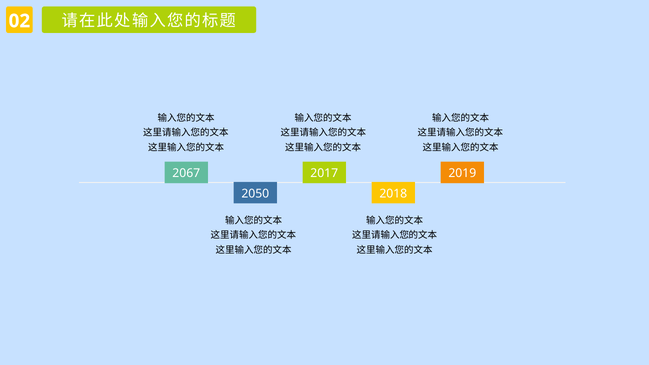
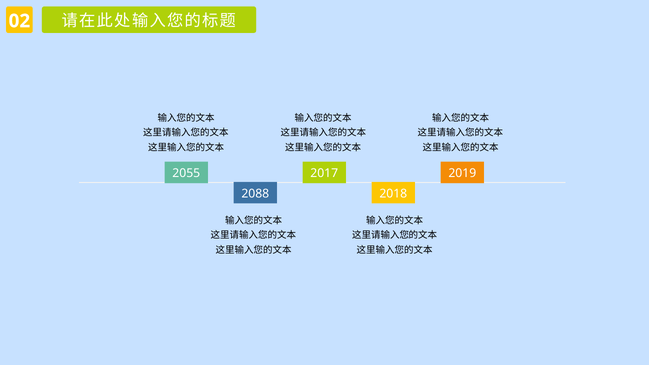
2067: 2067 -> 2055 (186, 173)
2050: 2050 -> 2088 (255, 194)
